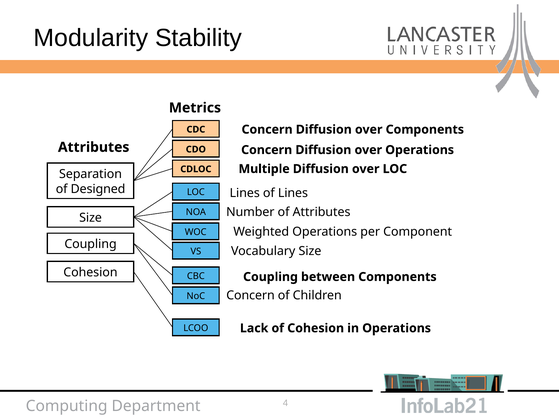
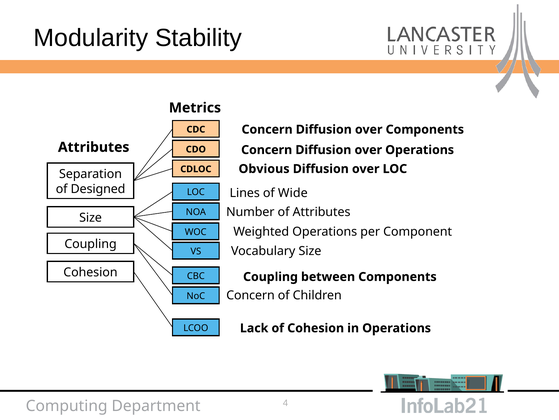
Multiple: Multiple -> Obvious (264, 169)
of Lines: Lines -> Wide (293, 193)
